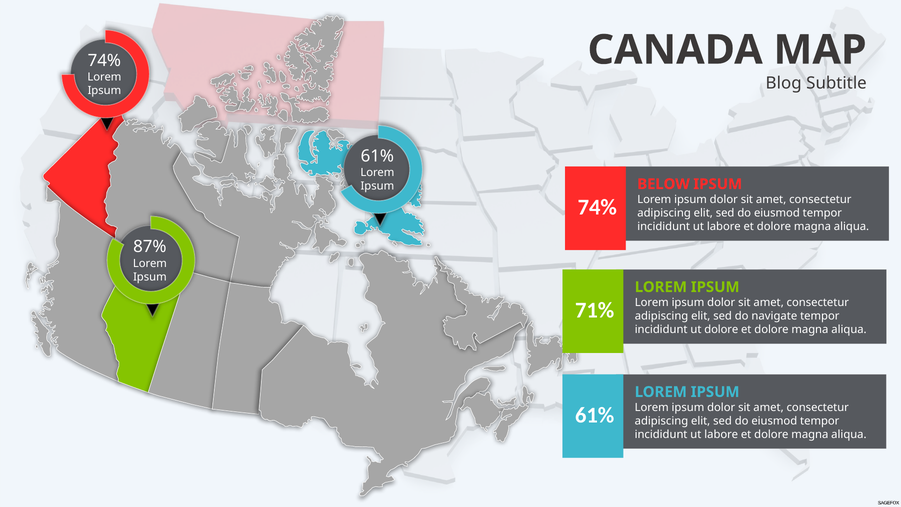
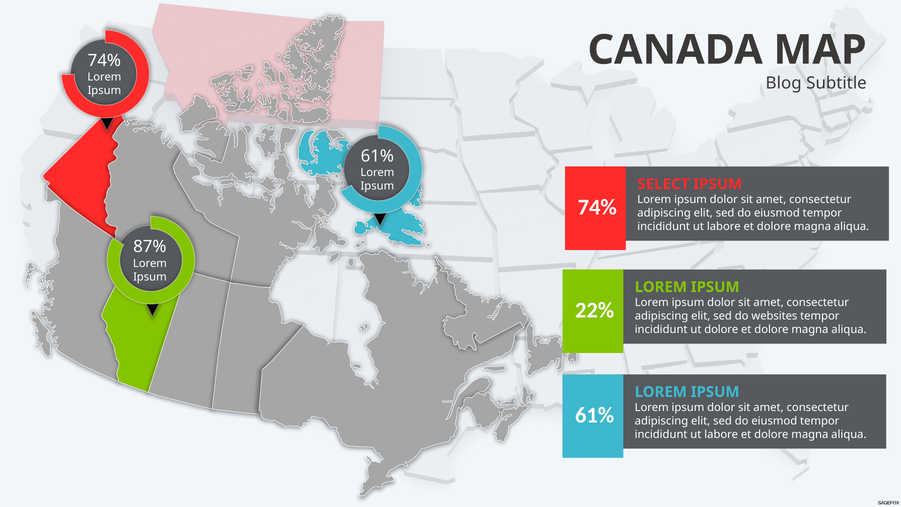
BELOW: BELOW -> SELECT (663, 184)
71%: 71% -> 22% (595, 310)
navigate: navigate -> websites (774, 316)
